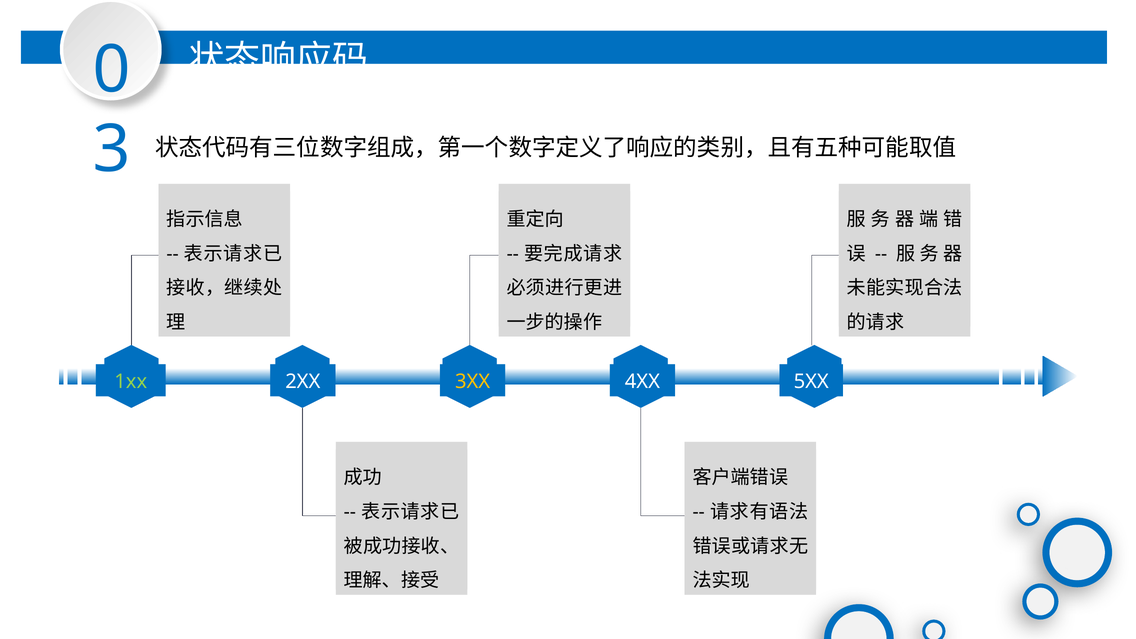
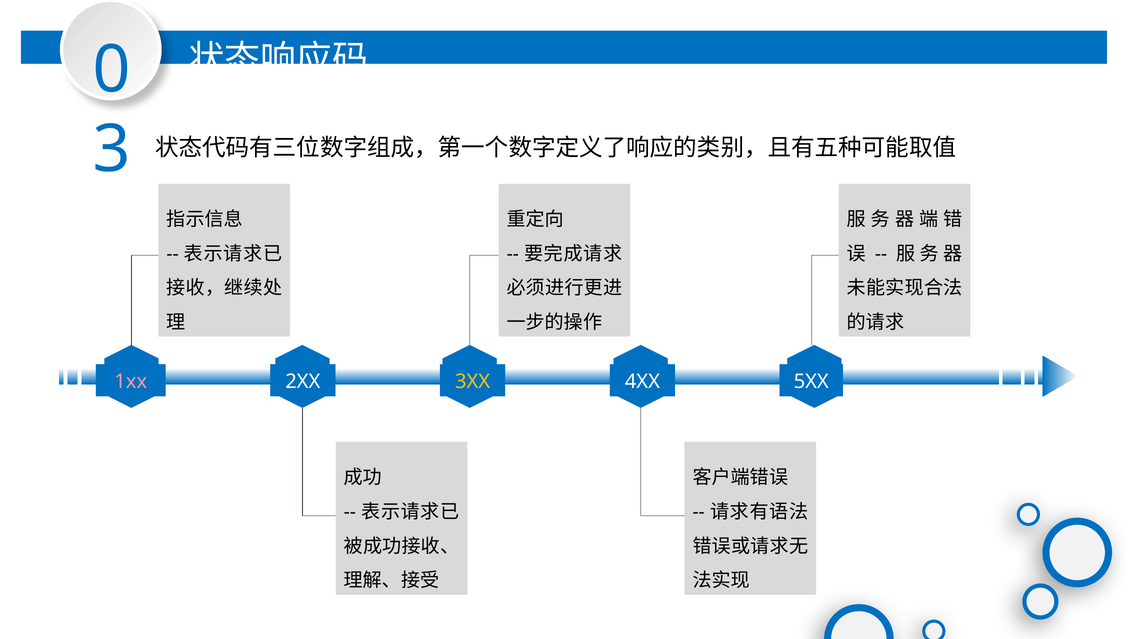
1xx colour: light green -> pink (131, 382)
